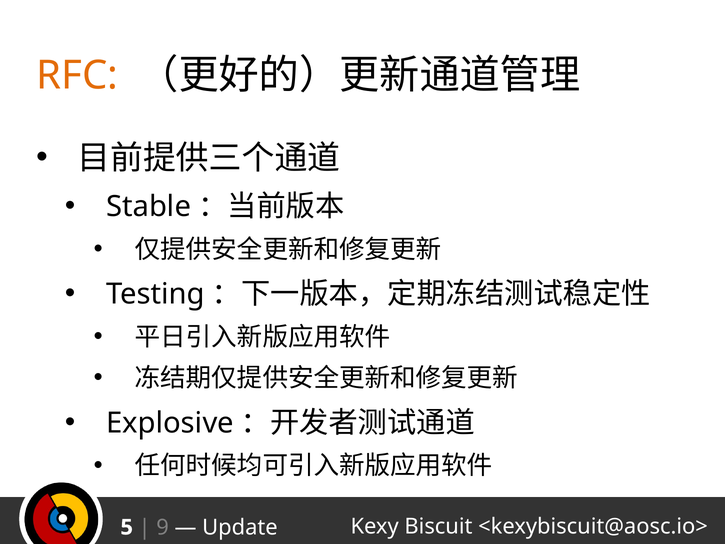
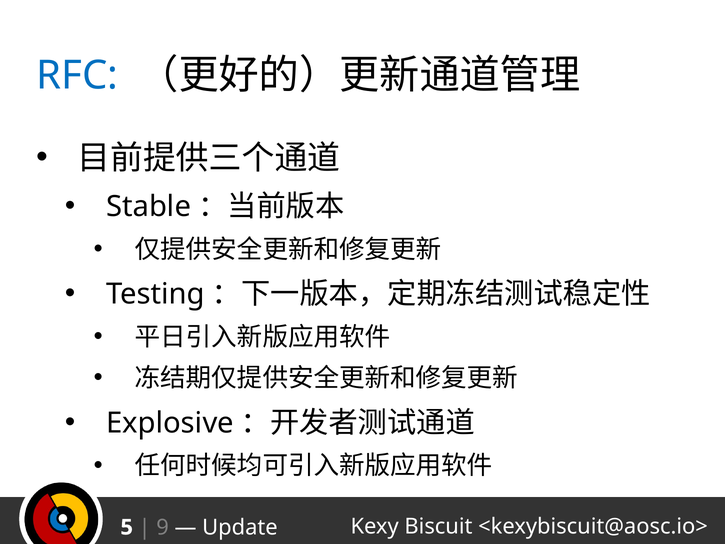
RFC colour: orange -> blue (77, 75)
